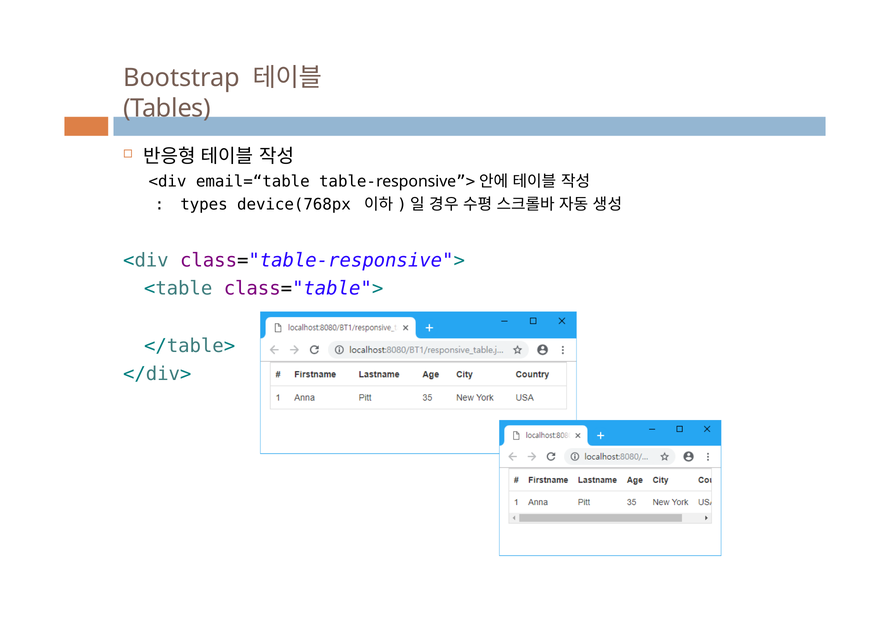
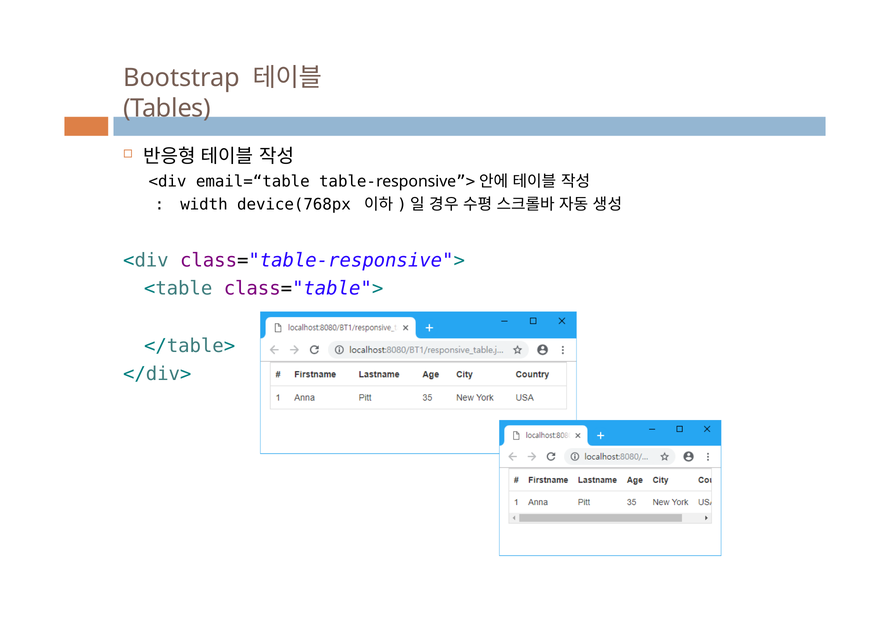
types: types -> width (204, 205)
